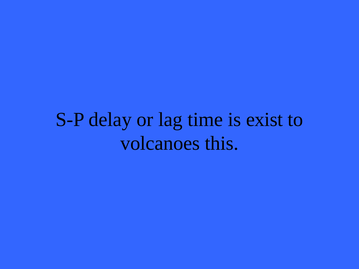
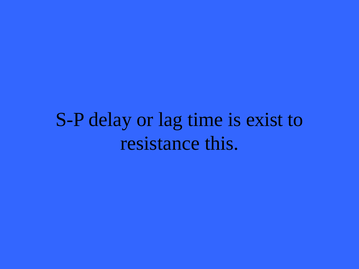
volcanoes: volcanoes -> resistance (160, 143)
